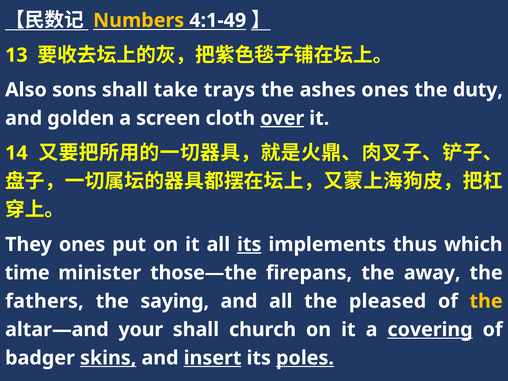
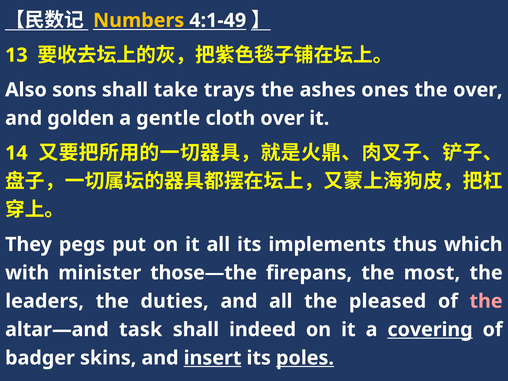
the duty: duty -> over (478, 90)
screen: screen -> gentle (168, 118)
over underline: present -> none (282, 118)
They ones: ones -> pegs (82, 244)
its underline: present -> none (249, 244)
time: time -> with (27, 273)
away: away -> most (432, 273)
fathers: fathers -> leaders (45, 301)
saying: saying -> duties (175, 301)
the colour: yellow -> pink (486, 301)
your: your -> task (141, 330)
church: church -> indeed (263, 330)
skins underline: present -> none (108, 358)
